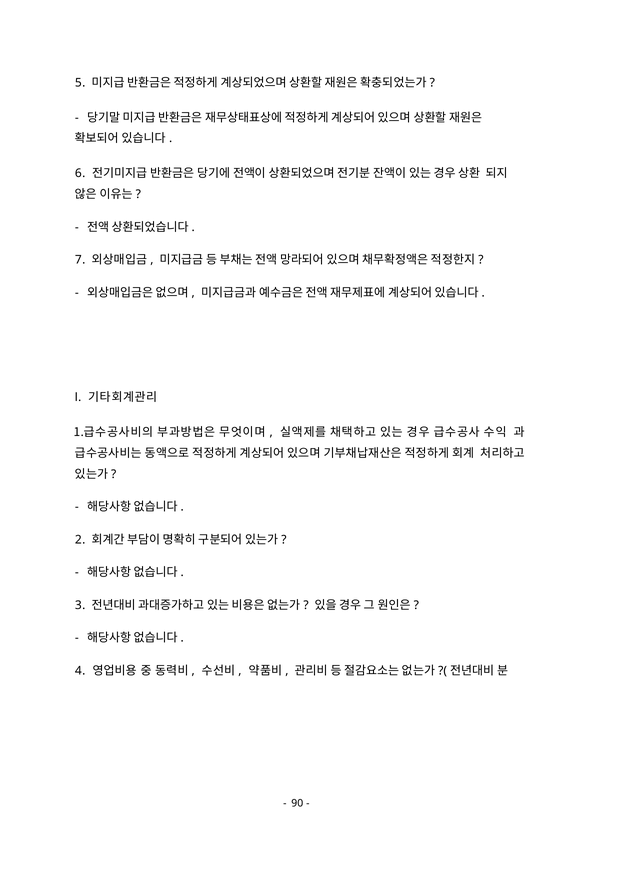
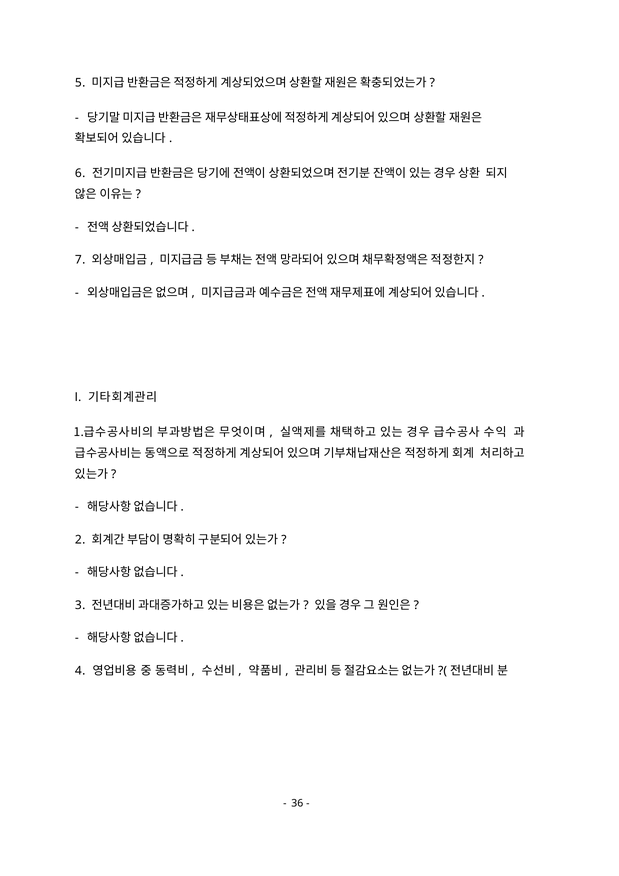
90: 90 -> 36 (297, 804)
